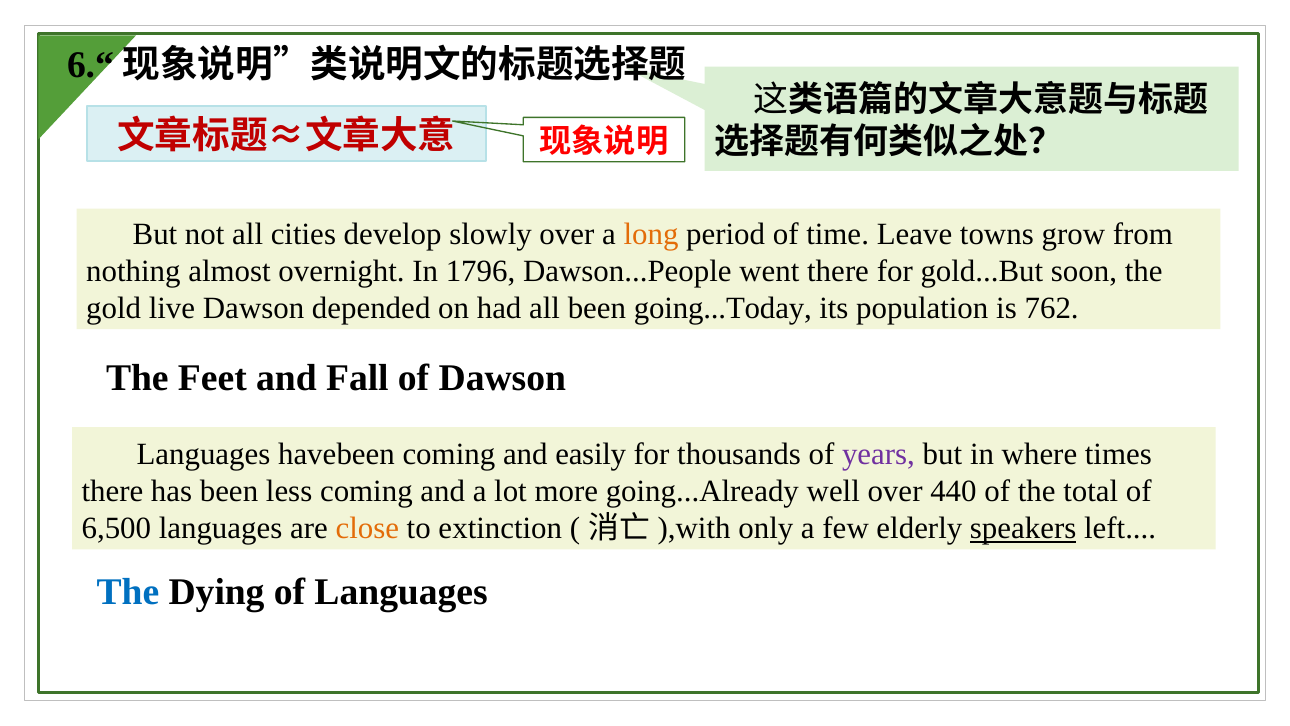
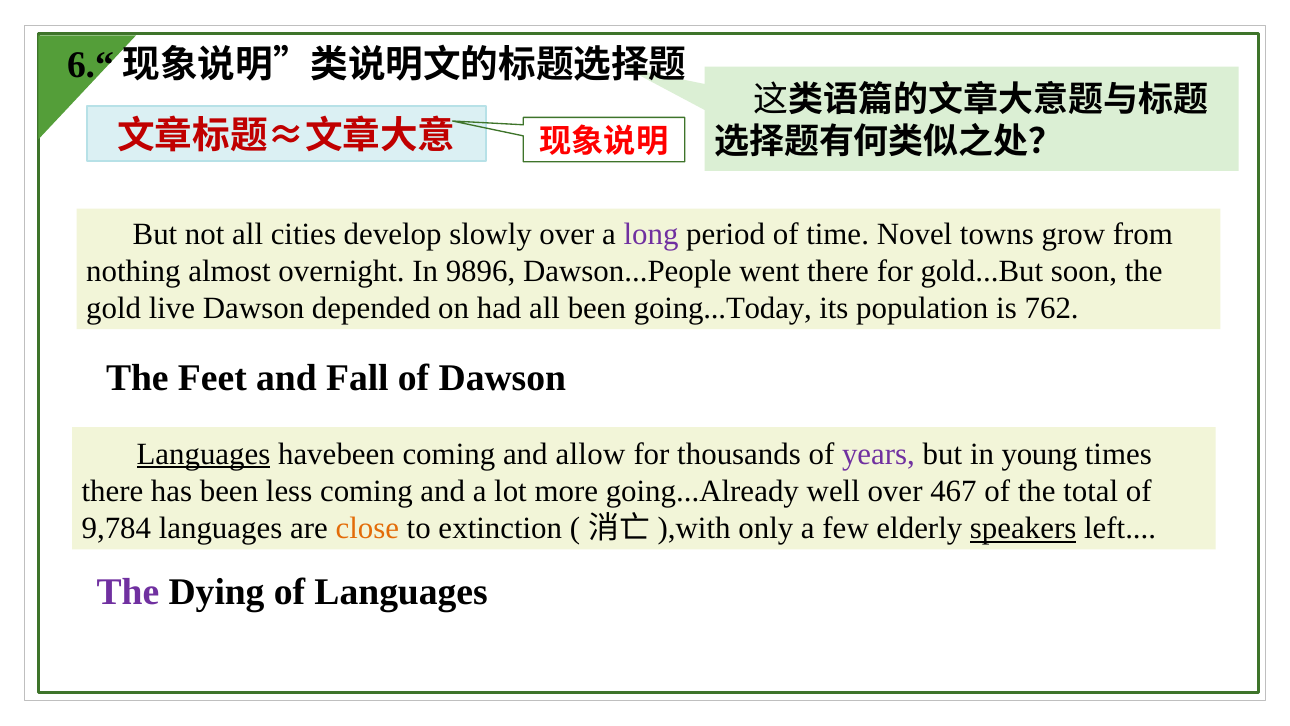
long colour: orange -> purple (651, 234)
Leave: Leave -> Novel (915, 234)
1796: 1796 -> 9896 (481, 271)
Languages underline: none -> present (203, 454)
easily: easily -> allow (590, 454)
where: where -> young (1040, 454)
440: 440 -> 467 (953, 491)
6,500: 6,500 -> 9,784 (116, 528)
The colour: blue -> purple (128, 592)
